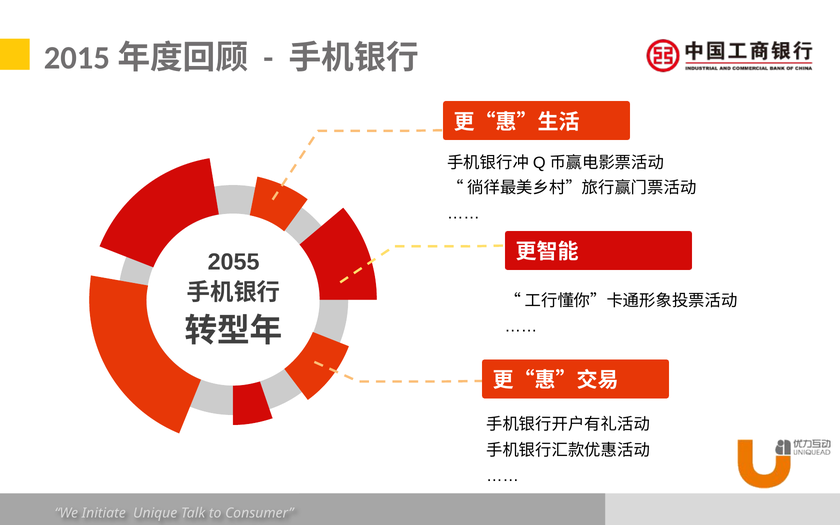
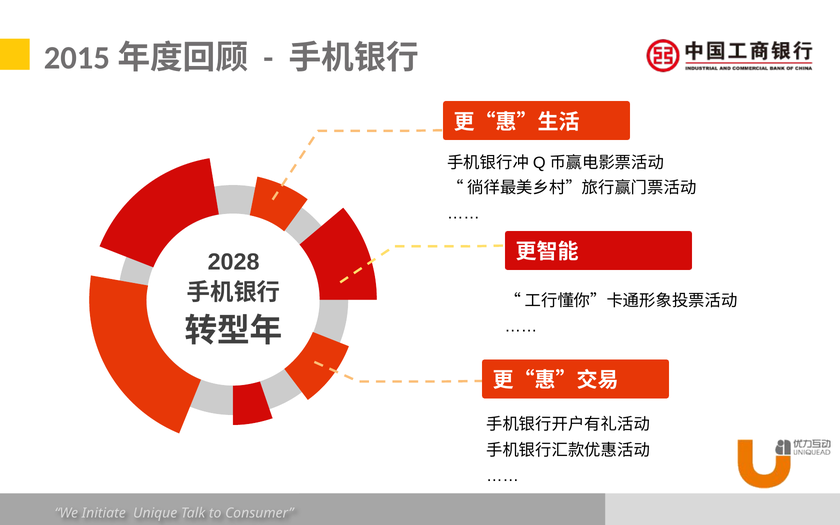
2055: 2055 -> 2028 (234, 262)
